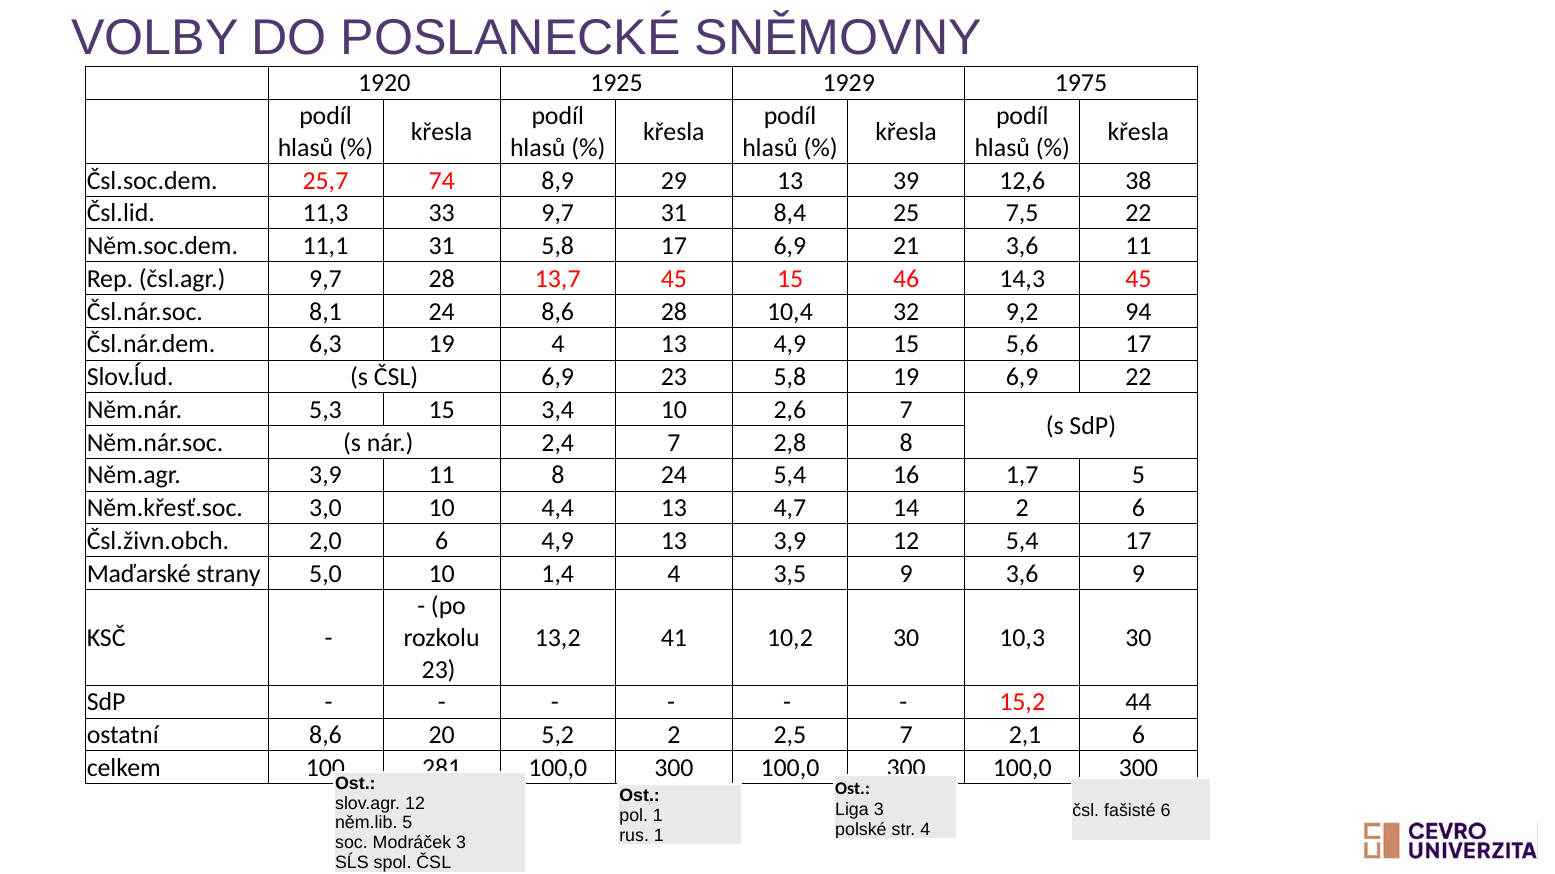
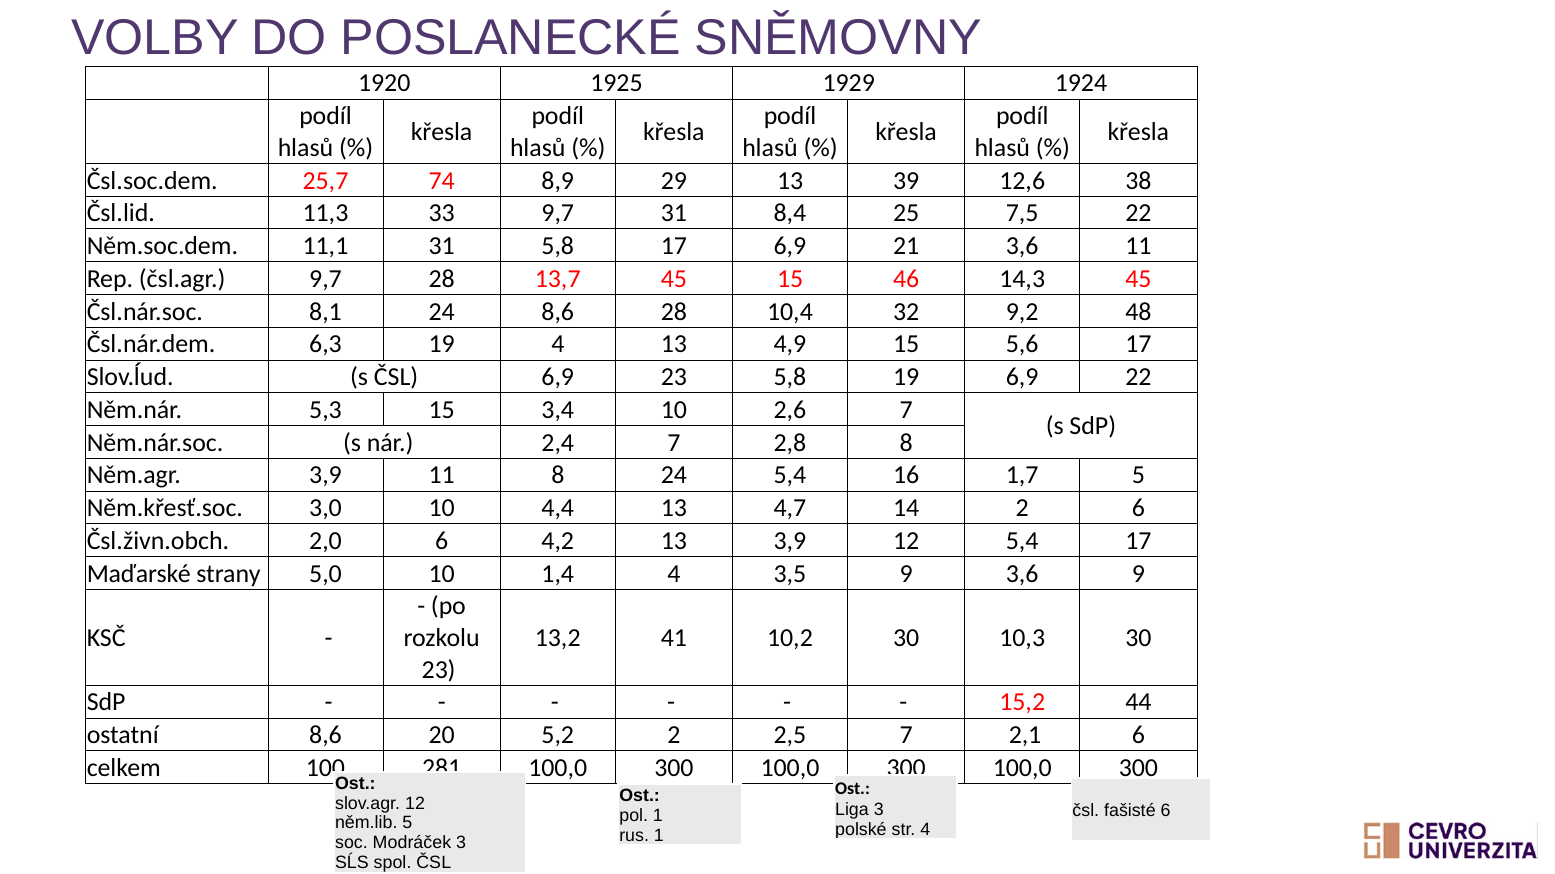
1975: 1975 -> 1924 (1081, 83)
94: 94 -> 48 (1138, 312)
6 4,9: 4,9 -> 4,2 (558, 541)
